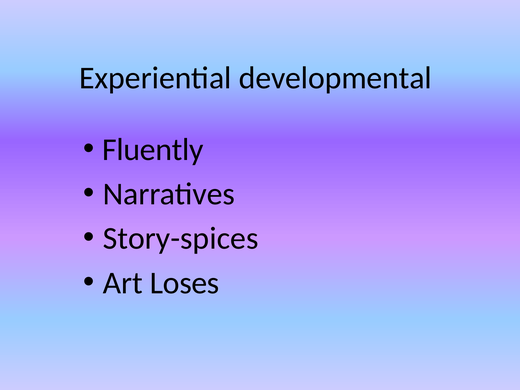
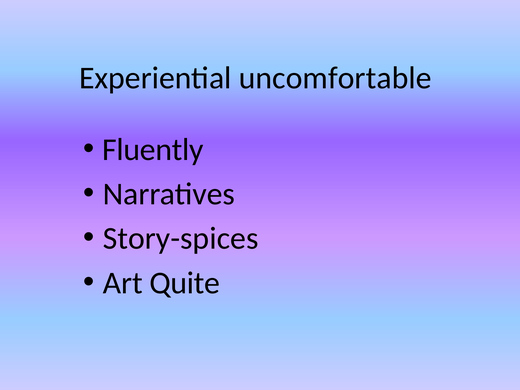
developmental: developmental -> uncomfortable (335, 78)
Loses: Loses -> Quite (185, 283)
